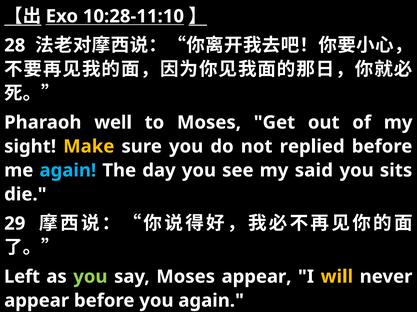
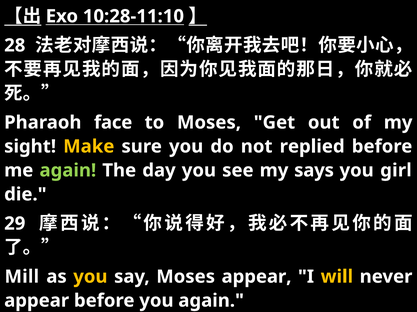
well: well -> face (113, 123)
again colour: light blue -> light green (68, 171)
said: said -> says (314, 171)
sits: sits -> girl (396, 171)
Left: Left -> Mill (22, 277)
you colour: light green -> yellow (90, 277)
